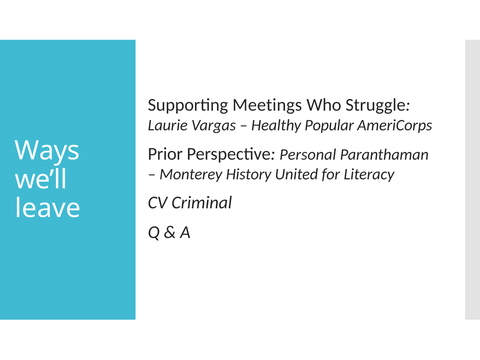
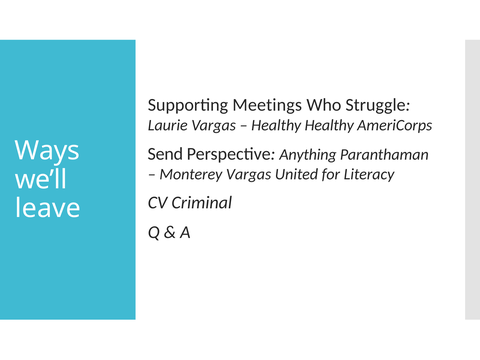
Healthy Popular: Popular -> Healthy (329, 125)
Prior: Prior -> Send (165, 154)
Personal: Personal -> Anything (308, 155)
Monterey History: History -> Vargas (249, 174)
